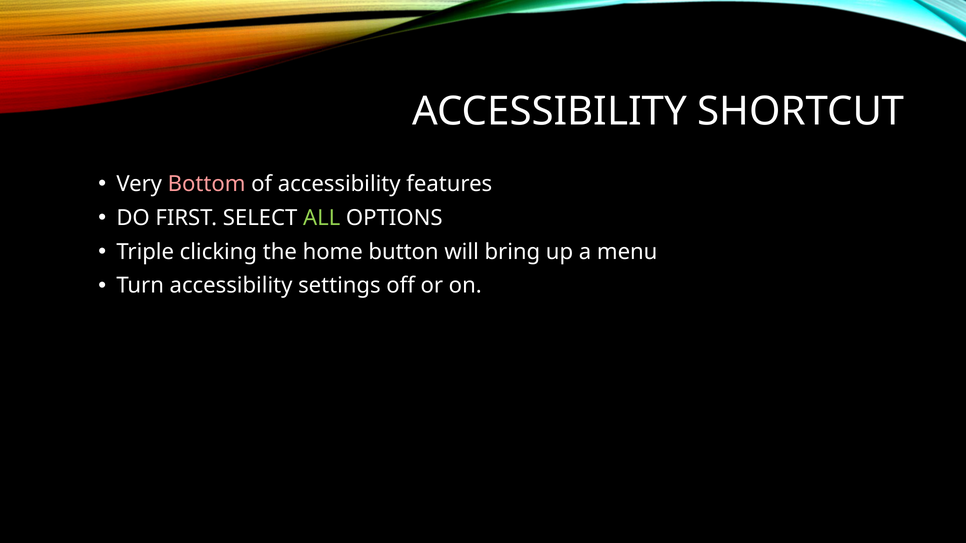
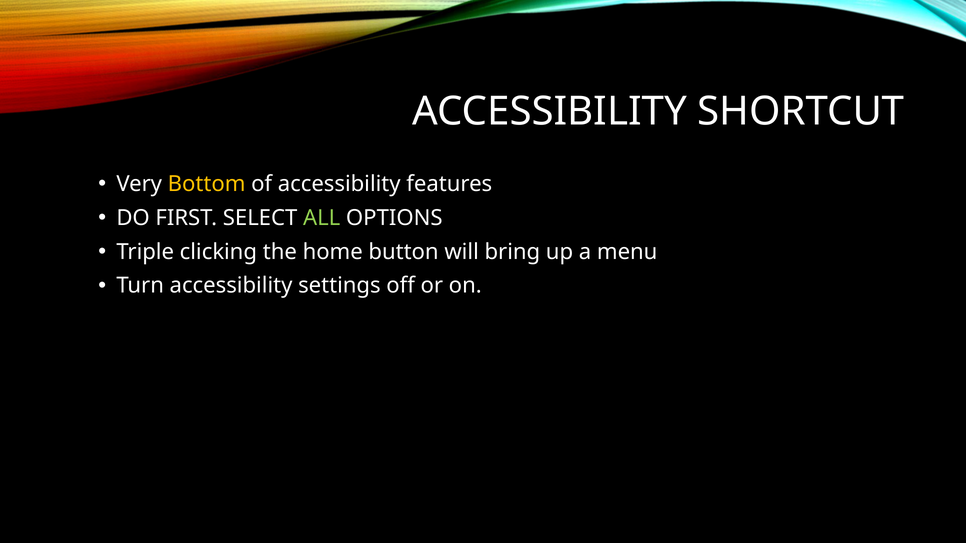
Bottom colour: pink -> yellow (207, 184)
